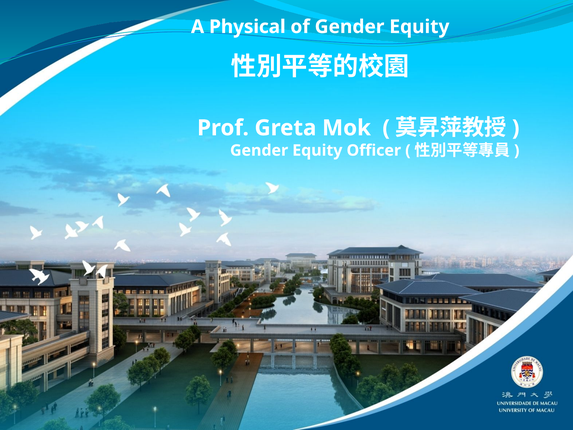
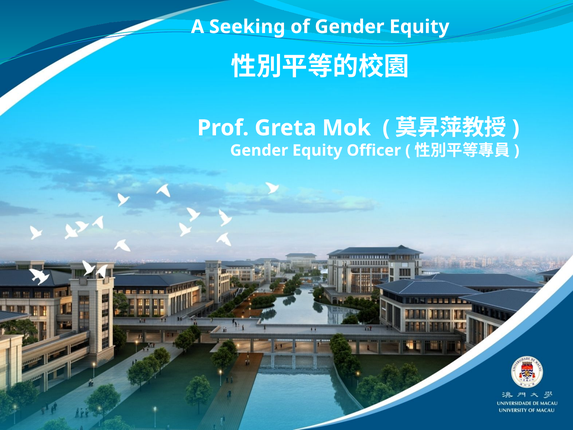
Physical: Physical -> Seeking (247, 27)
